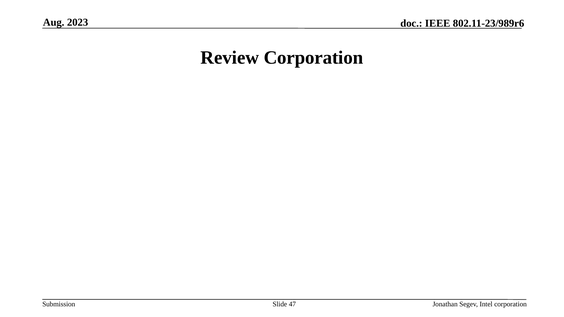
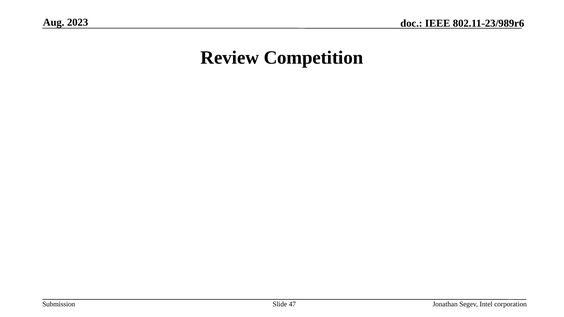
Review Corporation: Corporation -> Competition (314, 58)
